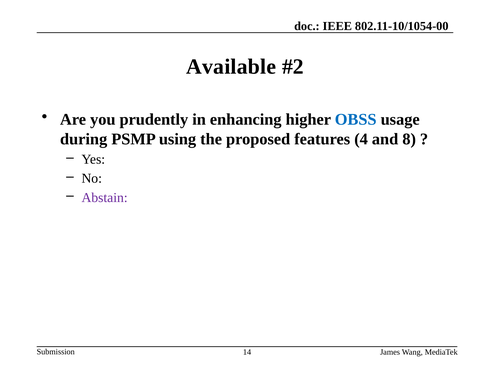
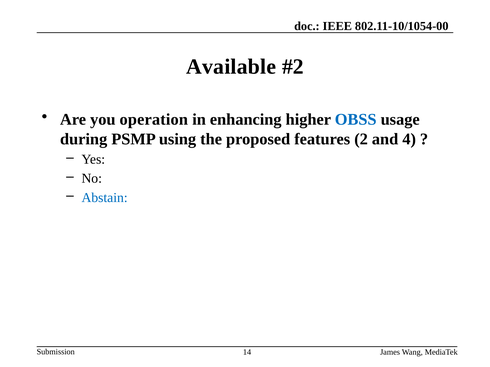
prudently: prudently -> operation (154, 120)
4: 4 -> 2 (361, 139)
8: 8 -> 4 (409, 139)
Abstain colour: purple -> blue (105, 198)
